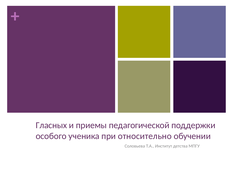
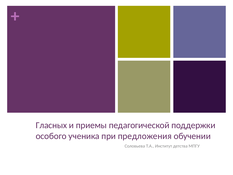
относительно: относительно -> предложения (145, 136)
